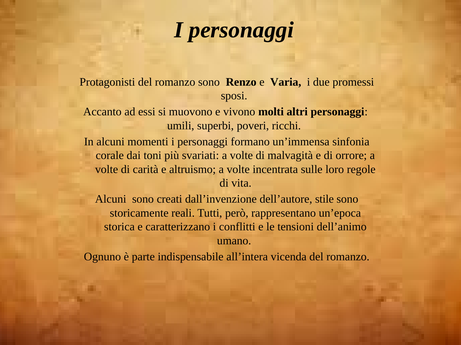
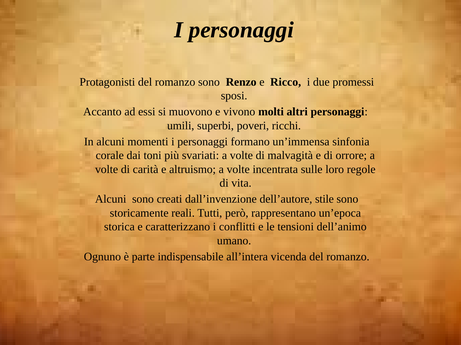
Varia: Varia -> Ricco (286, 82)
